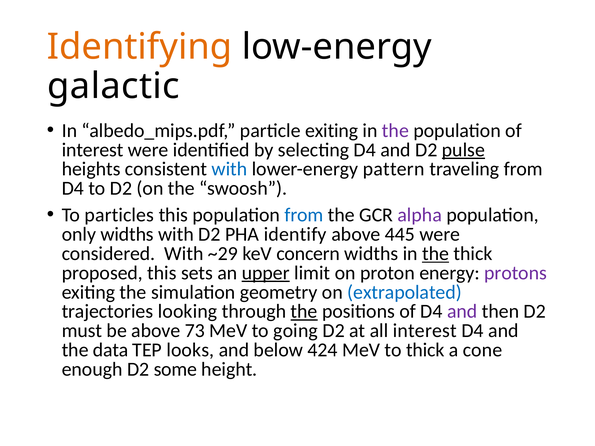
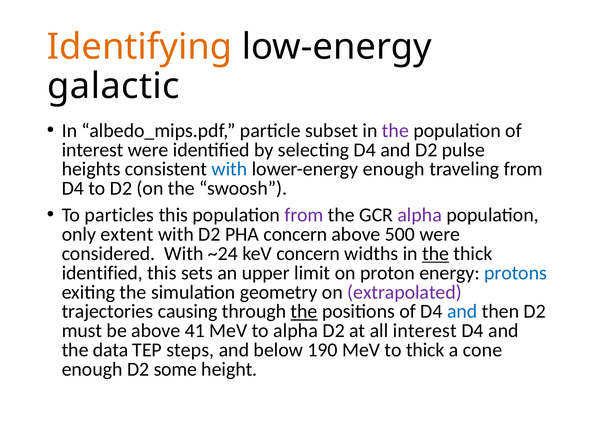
particle exiting: exiting -> subset (332, 131)
pulse underline: present -> none (463, 150)
lower-energy pattern: pattern -> enough (394, 169)
from colour: blue -> purple (304, 215)
only widths: widths -> extent (127, 234)
PHA identify: identify -> concern (295, 234)
445: 445 -> 500 (400, 234)
~29: ~29 -> ~24 (223, 254)
proposed: proposed -> identified (102, 273)
upper underline: present -> none (266, 273)
protons colour: purple -> blue (515, 273)
extrapolated colour: blue -> purple (405, 292)
looking: looking -> causing (188, 312)
and colour: purple -> blue (462, 312)
73: 73 -> 41 (195, 331)
to going: going -> alpha (296, 331)
looks: looks -> steps (190, 350)
424: 424 -> 190 (323, 350)
